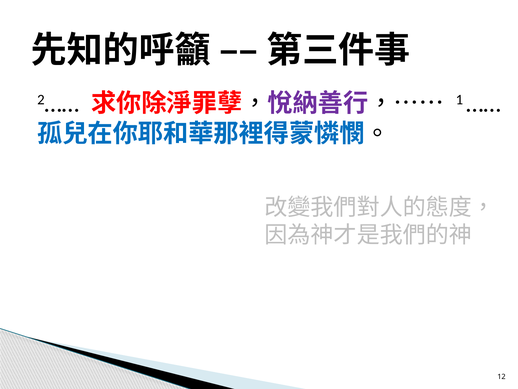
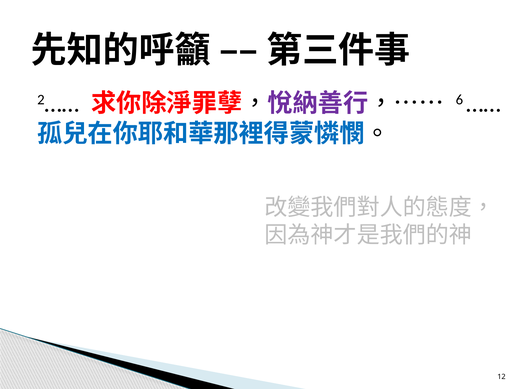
1: 1 -> 6 (459, 99)
